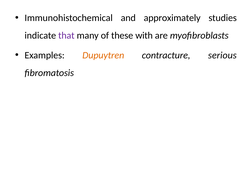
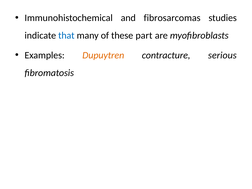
approximately: approximately -> fibrosarcomas (172, 18)
that colour: purple -> blue (66, 36)
with: with -> part (144, 36)
